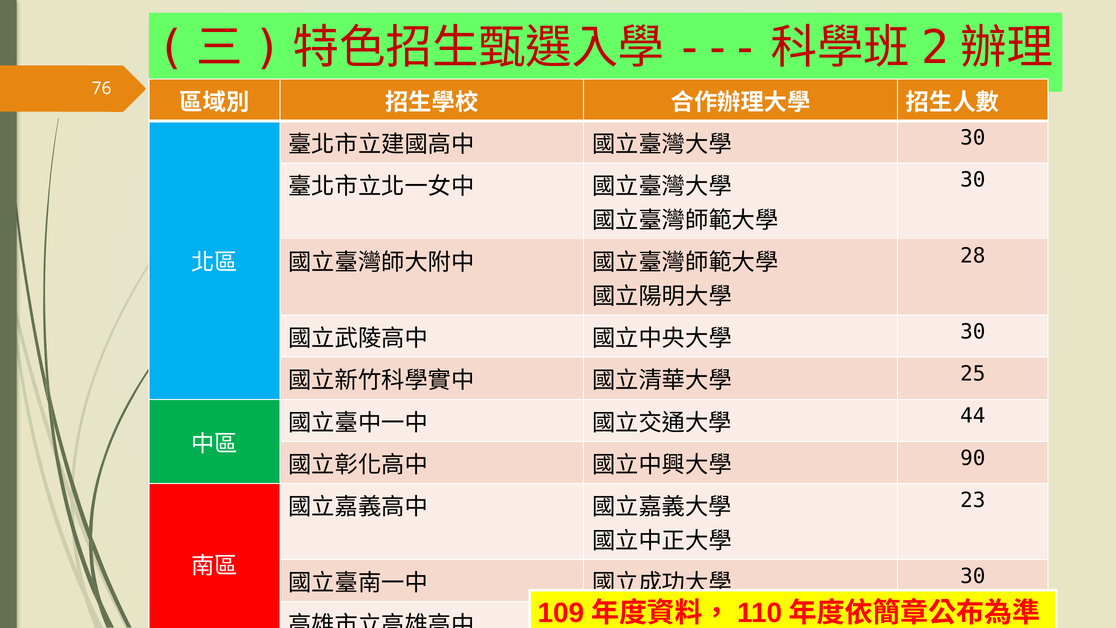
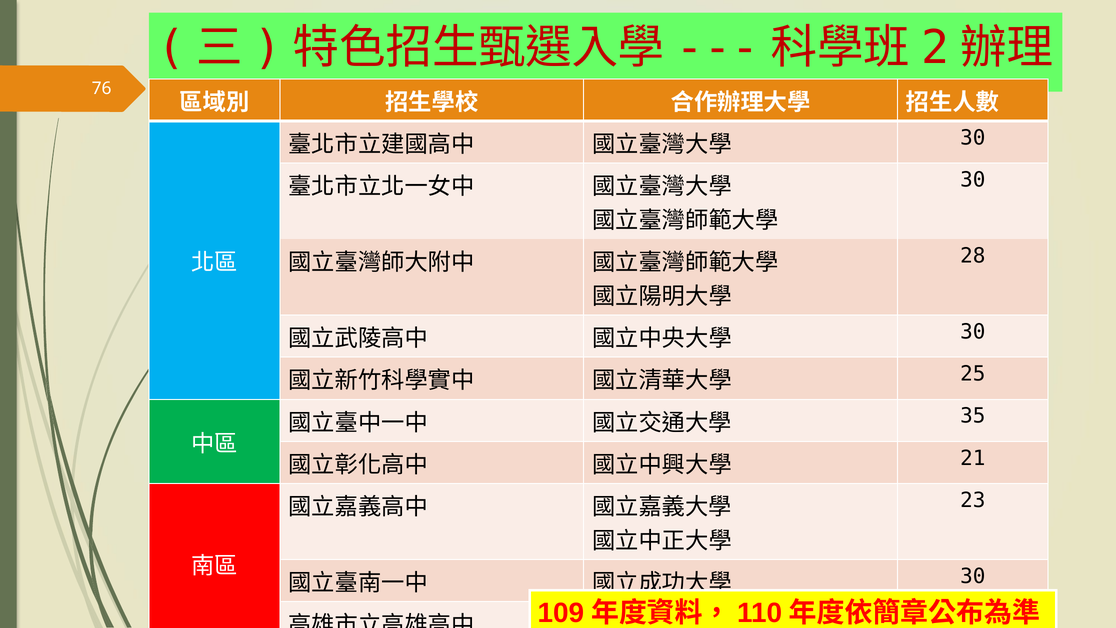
44: 44 -> 35 (973, 416)
90: 90 -> 21 (973, 458)
